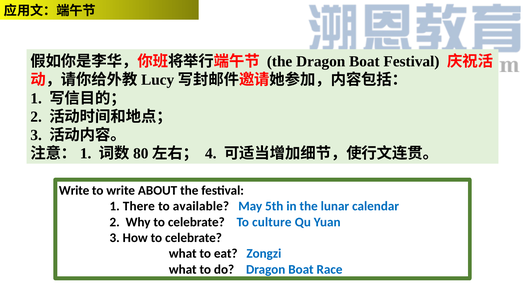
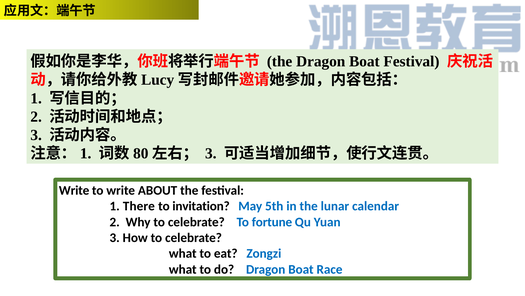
4: 4 -> 3 (211, 153)
available: available -> invitation (201, 206)
culture: culture -> fortune (272, 222)
